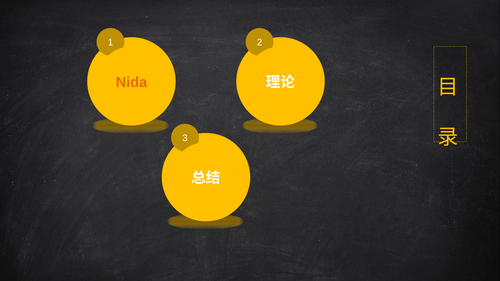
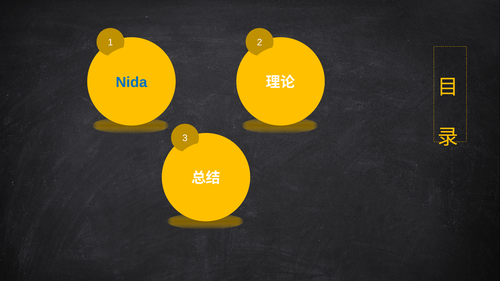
Nida colour: orange -> blue (131, 82)
